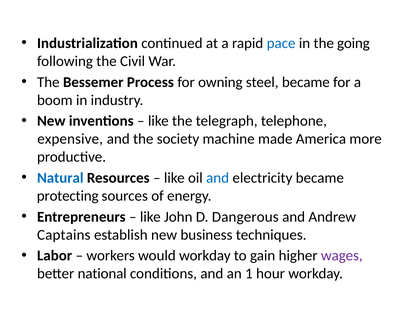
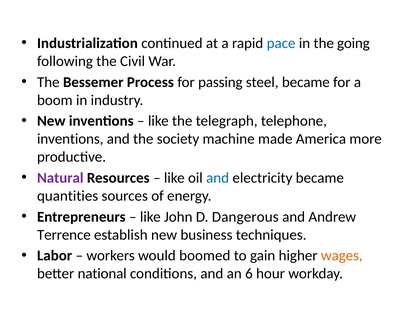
owning: owning -> passing (220, 82)
expensive: expensive -> inventions (70, 139)
Natural colour: blue -> purple (60, 178)
protecting: protecting -> quantities (68, 196)
Captains: Captains -> Terrence (64, 235)
would workday: workday -> boomed (205, 256)
wages colour: purple -> orange (342, 256)
1: 1 -> 6 (249, 274)
